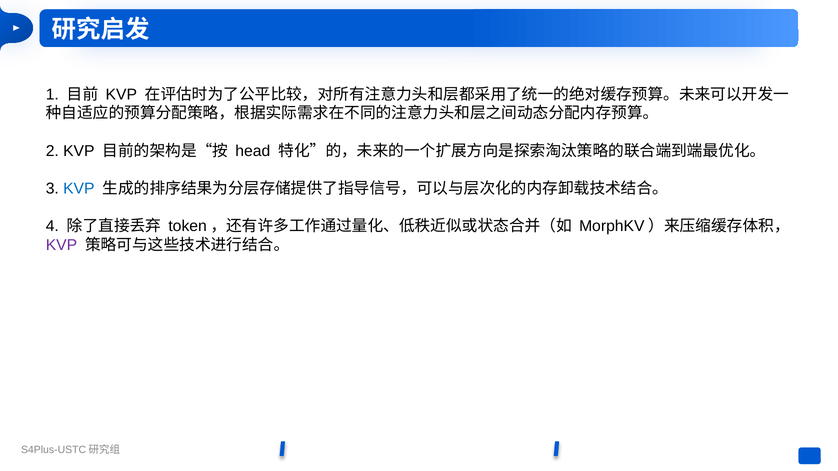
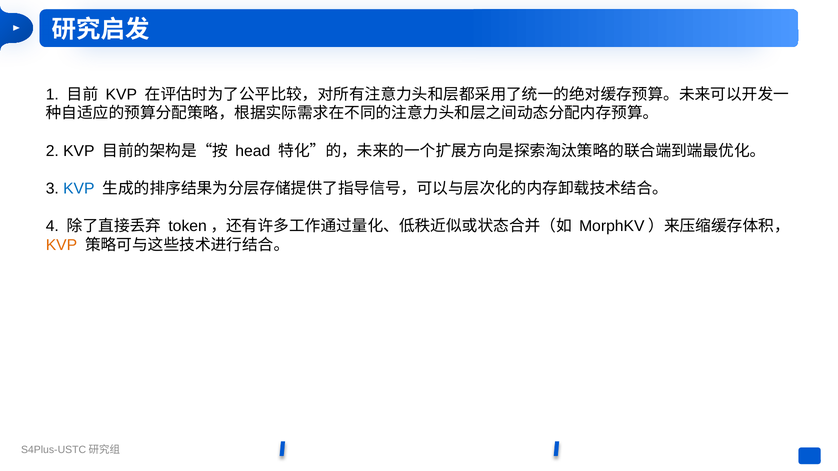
KVP colour: purple -> orange (61, 245)
